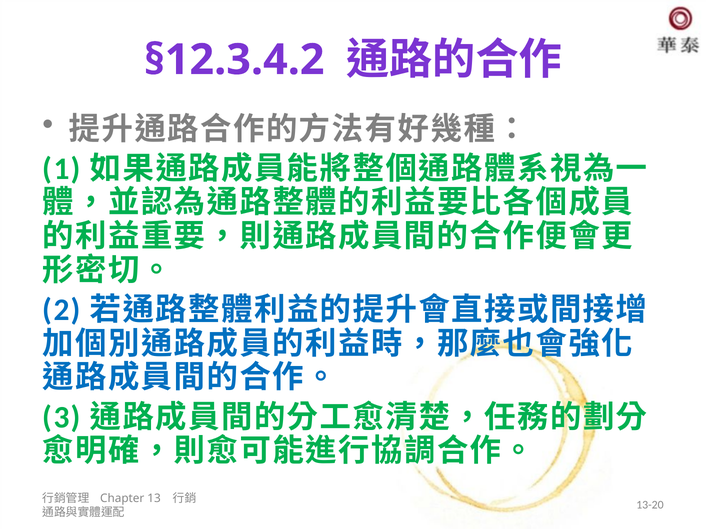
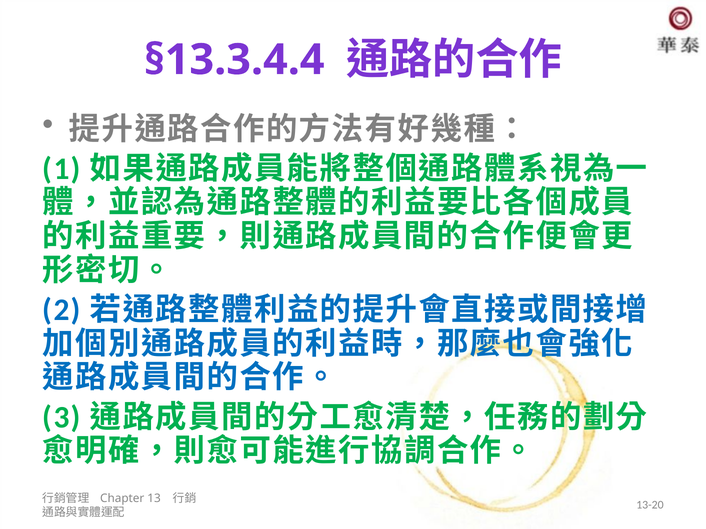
§12.3.4.2: §12.3.4.2 -> §13.3.4.4 (234, 60)
